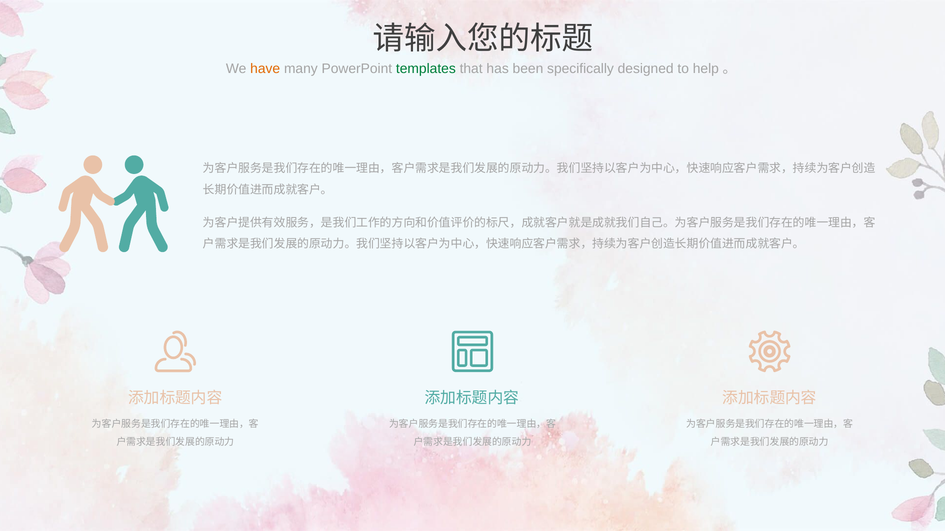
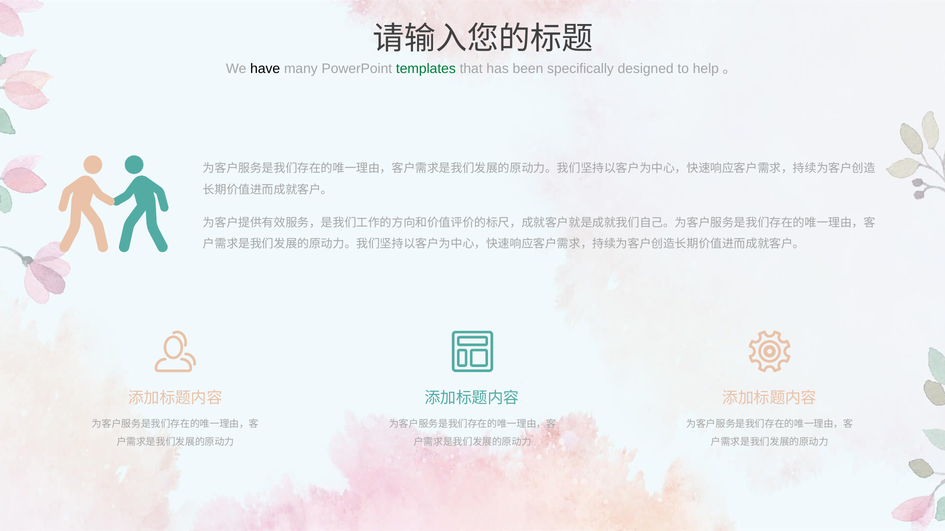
have colour: orange -> black (265, 69)
